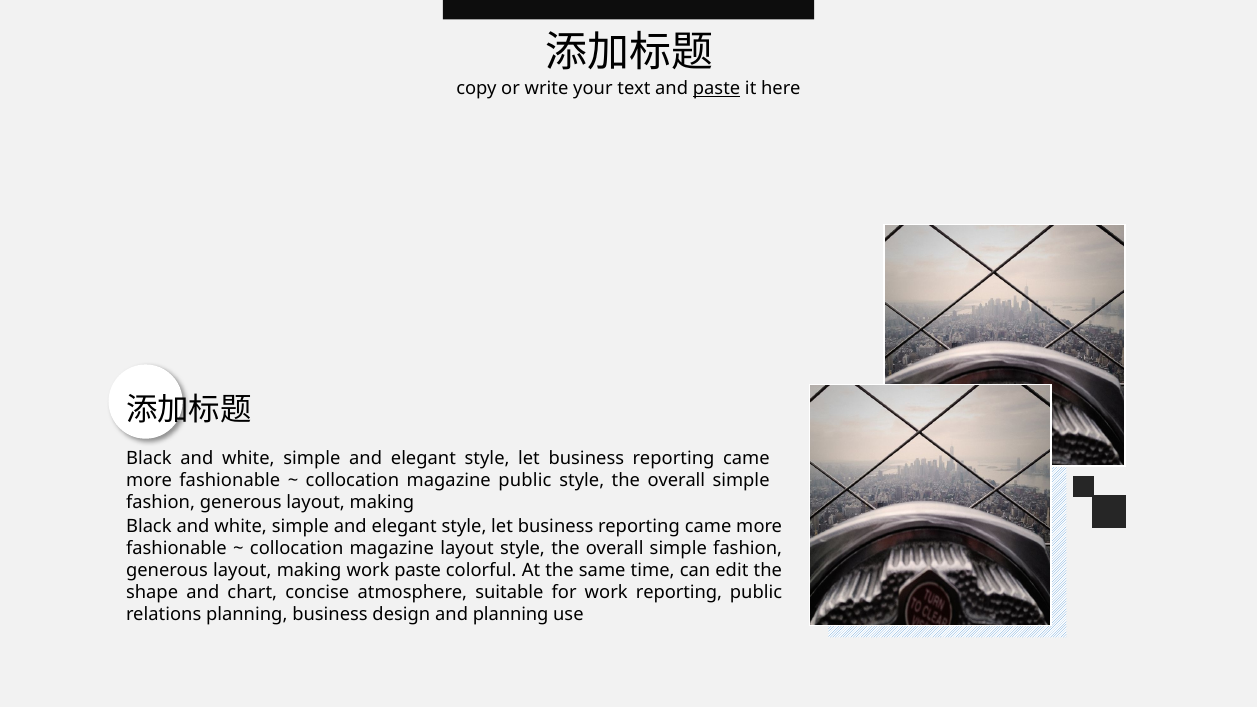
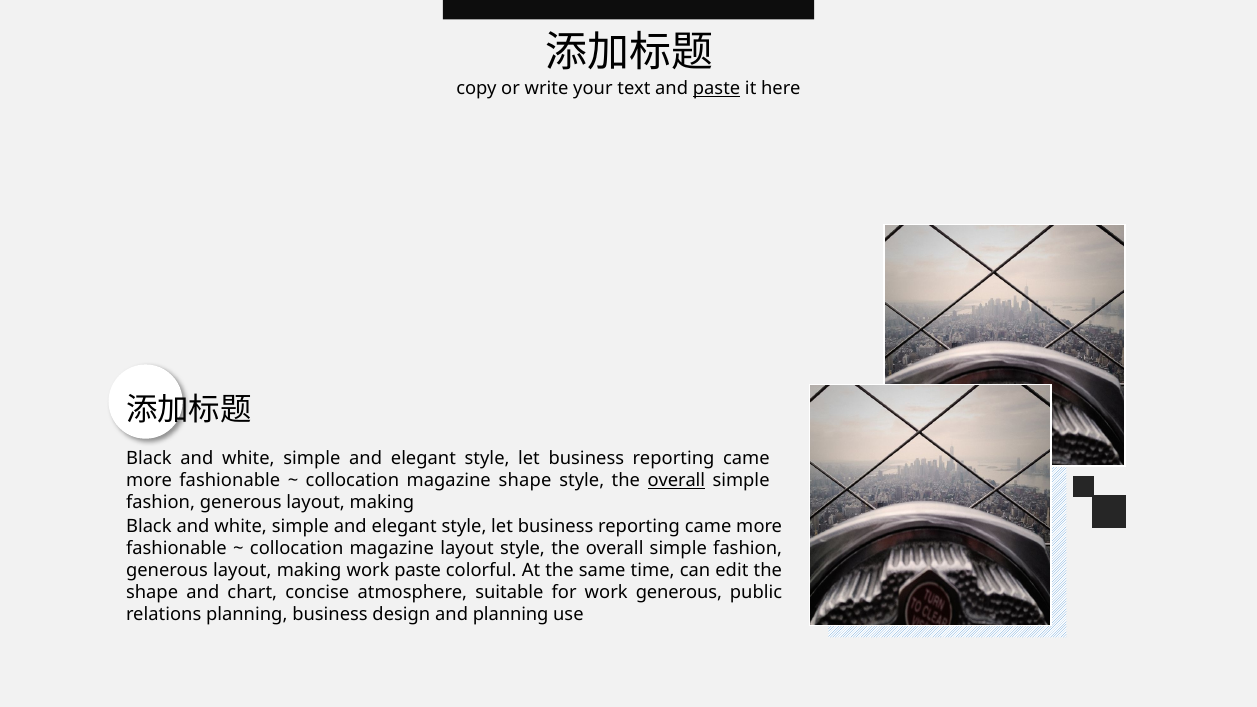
magazine public: public -> shape (525, 481)
overall underline: none -> present (676, 481)
work reporting: reporting -> generous (679, 593)
